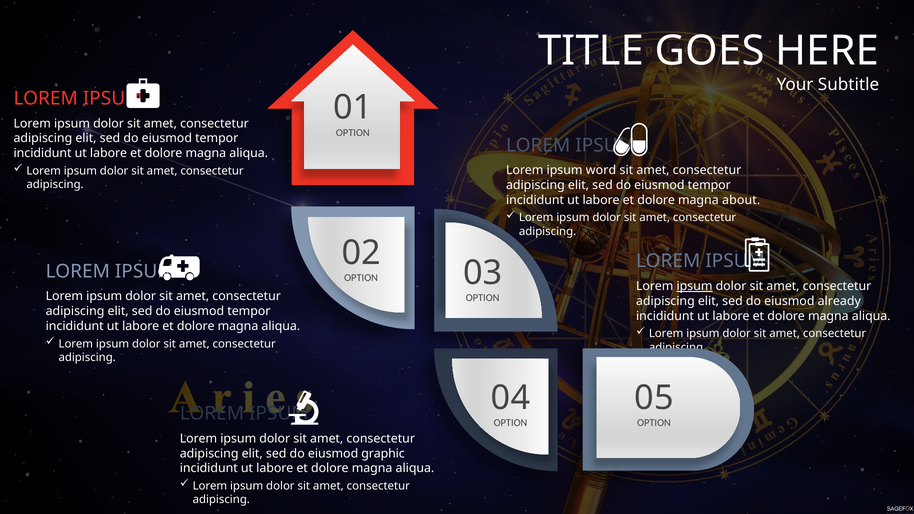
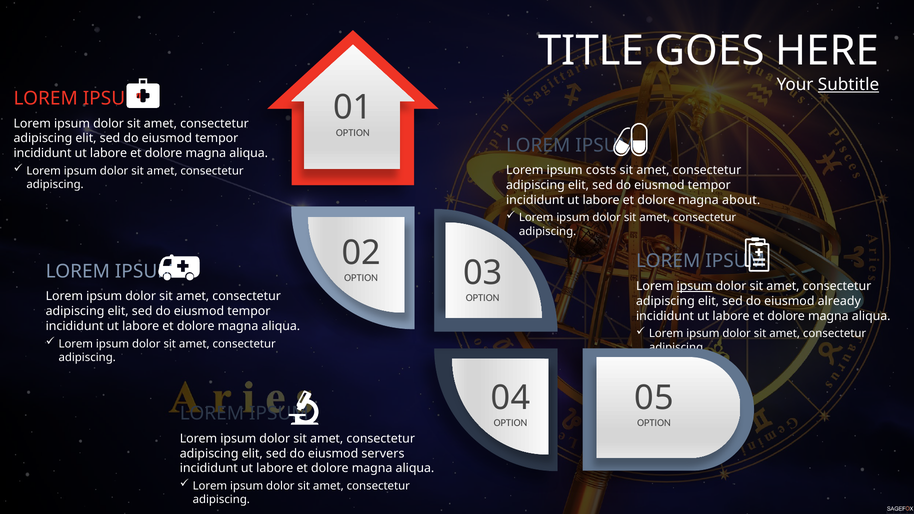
Subtitle underline: none -> present (849, 84)
word: word -> costs (601, 170)
graphic: graphic -> servers (383, 454)
